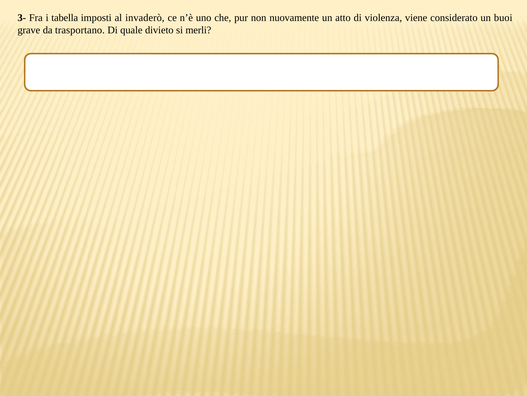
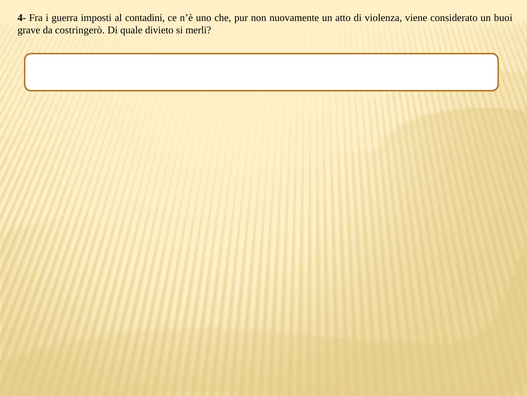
3-: 3- -> 4- (22, 18)
tabella: tabella -> guerra (65, 18)
invaderò: invaderò -> contadini (145, 18)
trasportano: trasportano -> costringerò (80, 30)
